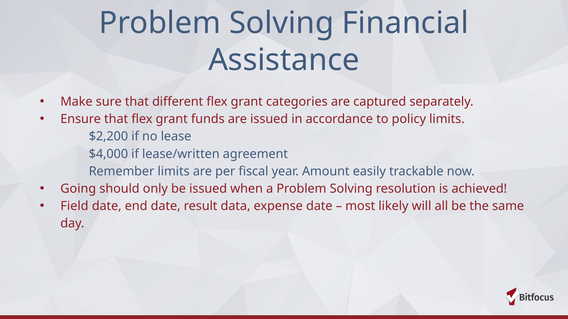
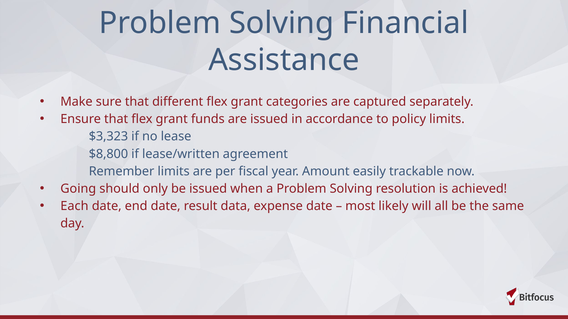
$2,200: $2,200 -> $3,323 (108, 137)
$4,000: $4,000 -> $8,800 (108, 154)
Field: Field -> Each (74, 206)
